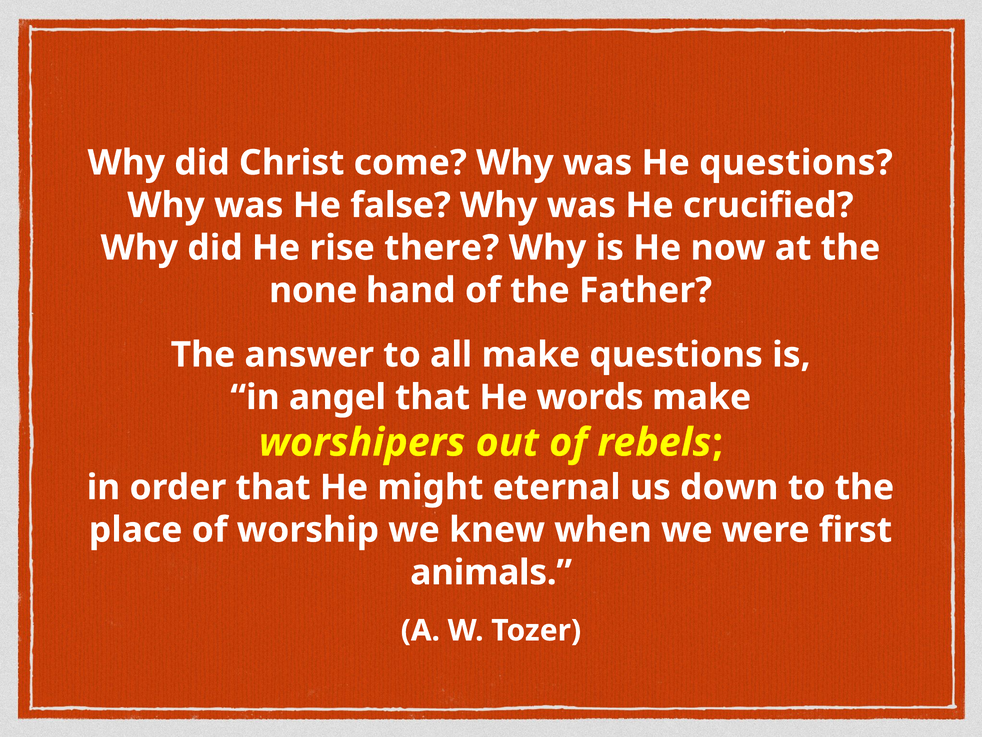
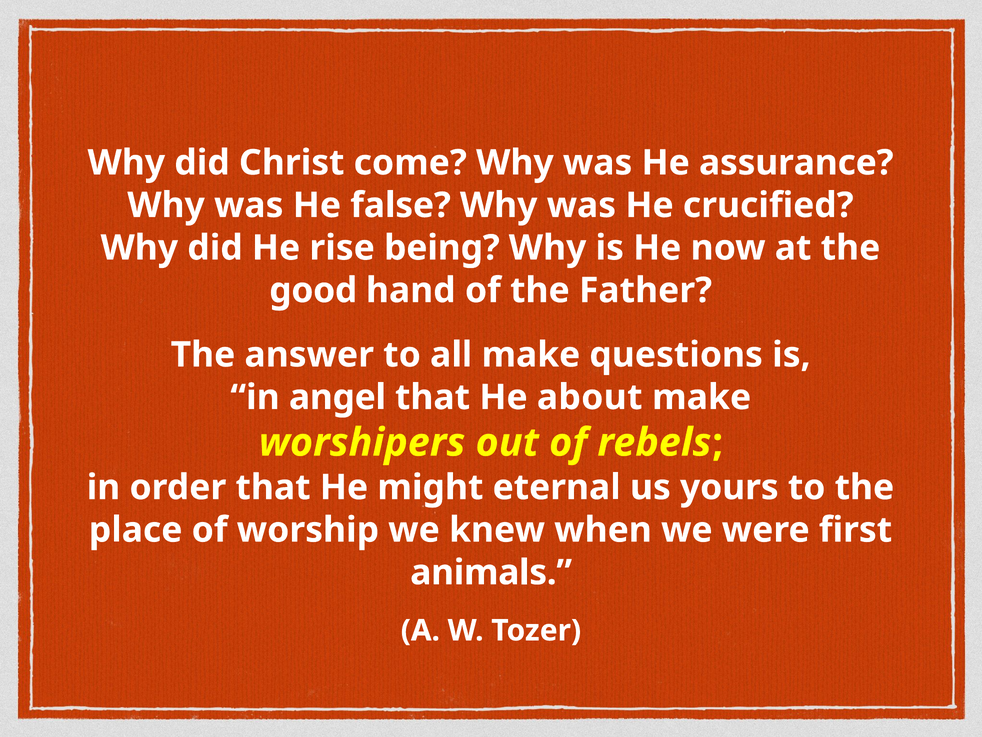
He questions: questions -> assurance (796, 163)
there: there -> being (442, 248)
none: none -> good (313, 290)
words: words -> about (590, 397)
down: down -> yours (729, 487)
